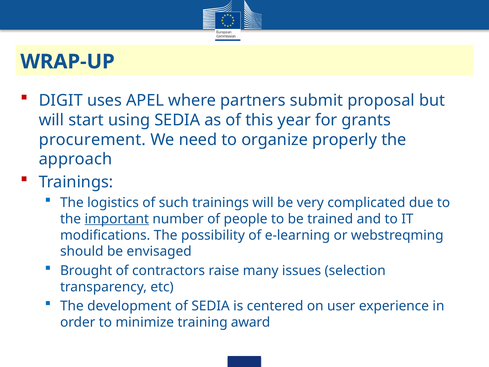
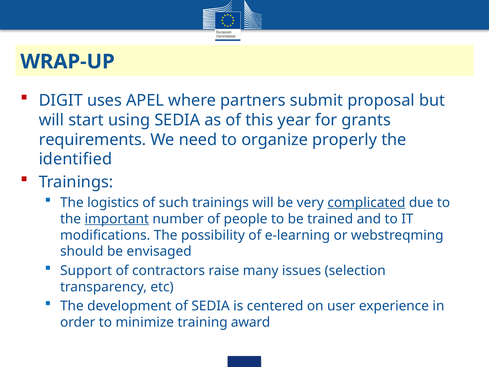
procurement: procurement -> requirements (93, 140)
approach: approach -> identified (75, 159)
complicated underline: none -> present (366, 202)
Brought: Brought -> Support (86, 270)
